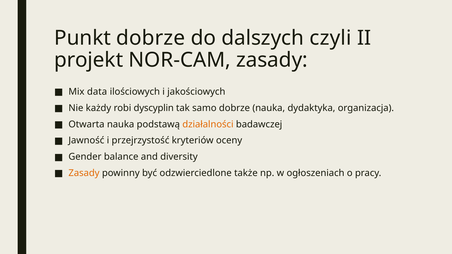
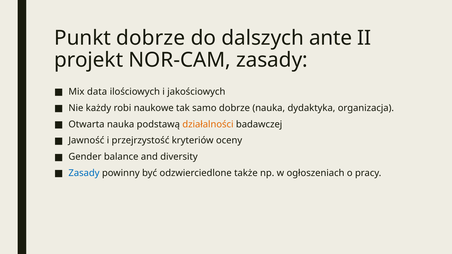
czyli: czyli -> ante (331, 38)
dyscyplin: dyscyplin -> naukowe (154, 108)
Zasady colour: orange -> blue (84, 173)
